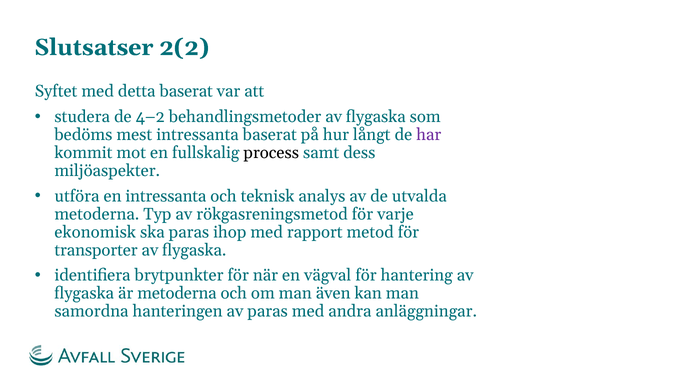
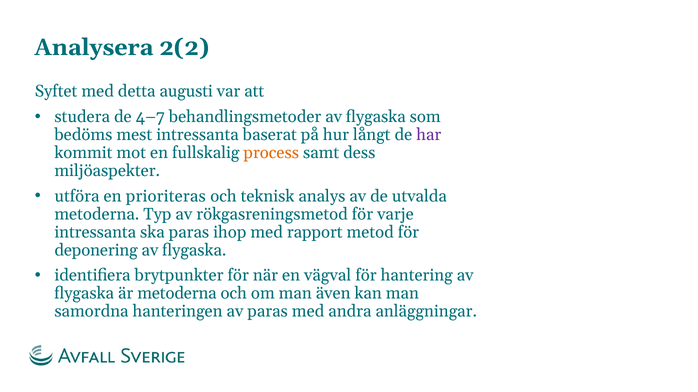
Slutsatser: Slutsatser -> Analysera (94, 47)
detta baserat: baserat -> augusti (186, 92)
4–2: 4–2 -> 4–7 (150, 117)
process colour: black -> orange (271, 153)
en intressanta: intressanta -> prioriteras (166, 196)
ekonomisk: ekonomisk -> intressanta (95, 232)
transporter: transporter -> deponering (96, 251)
